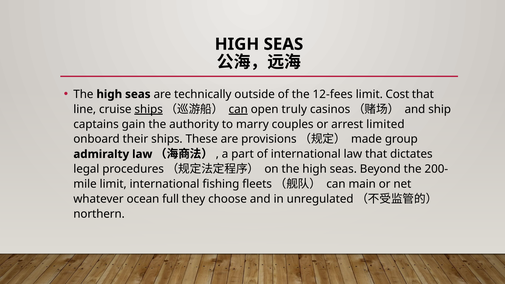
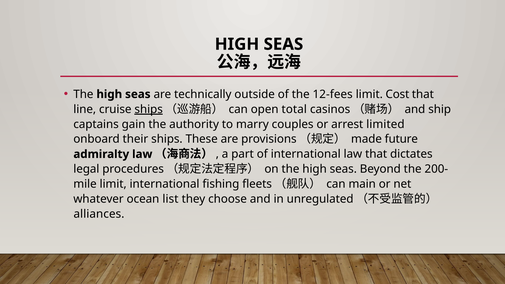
can underline: present -> none (238, 109)
truly: truly -> total (294, 109)
group: group -> future (401, 139)
full: full -> list (170, 199)
northern: northern -> alliances (99, 214)
